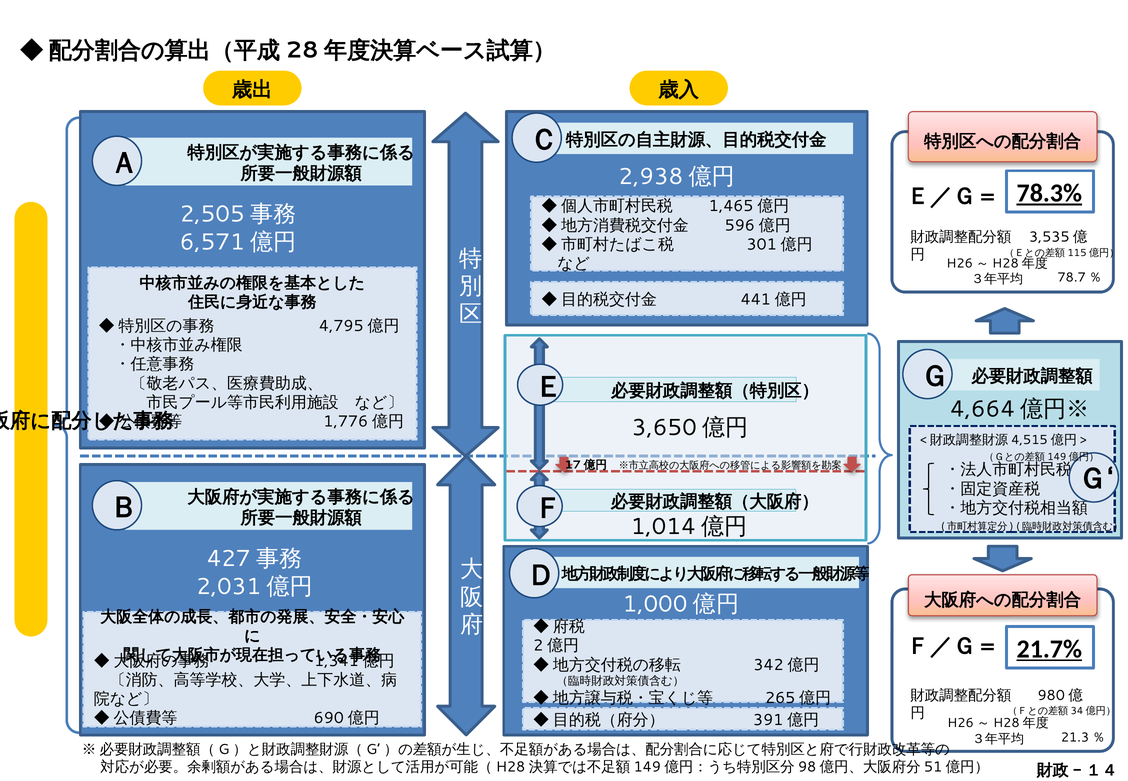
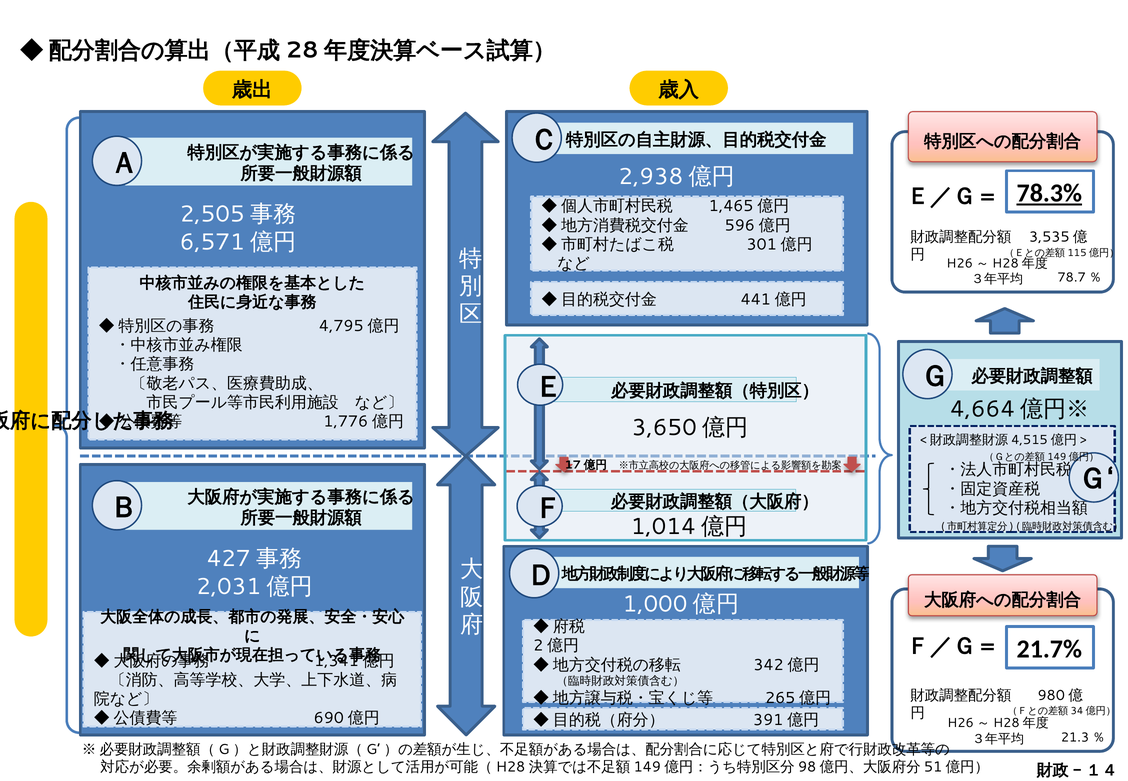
21.7% underline: present -> none (1049, 649)
